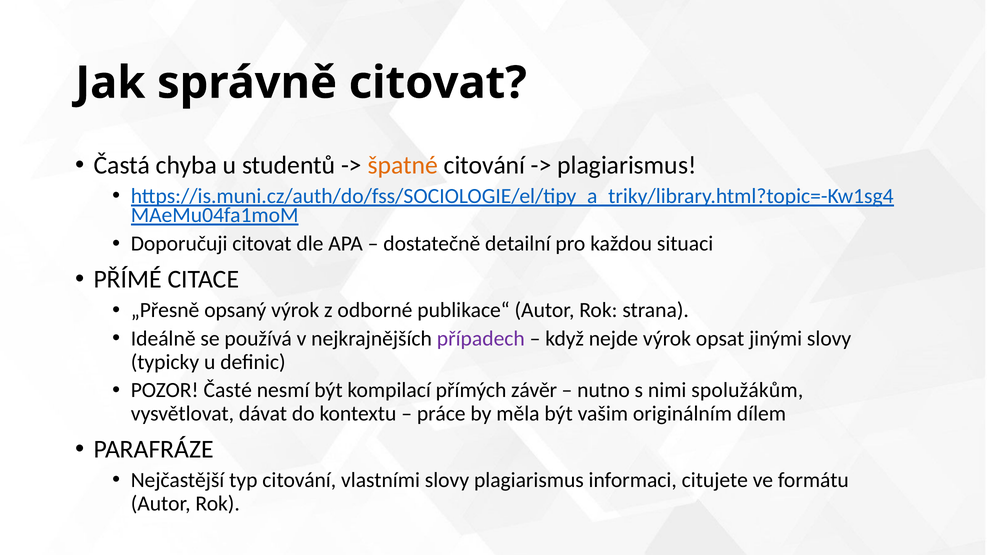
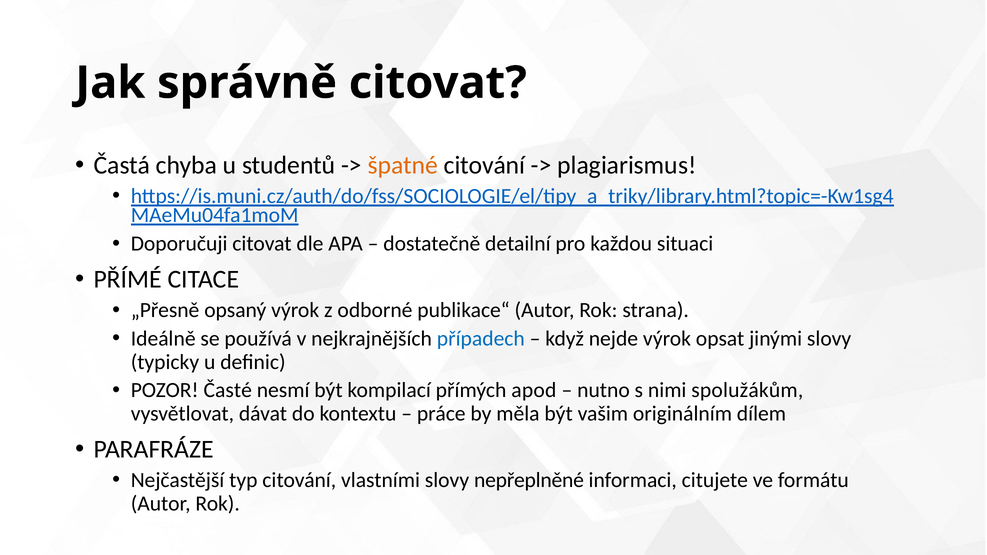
případech colour: purple -> blue (481, 339)
závěr: závěr -> apod (534, 390)
slovy plagiarismus: plagiarismus -> nepřeplněné (529, 480)
